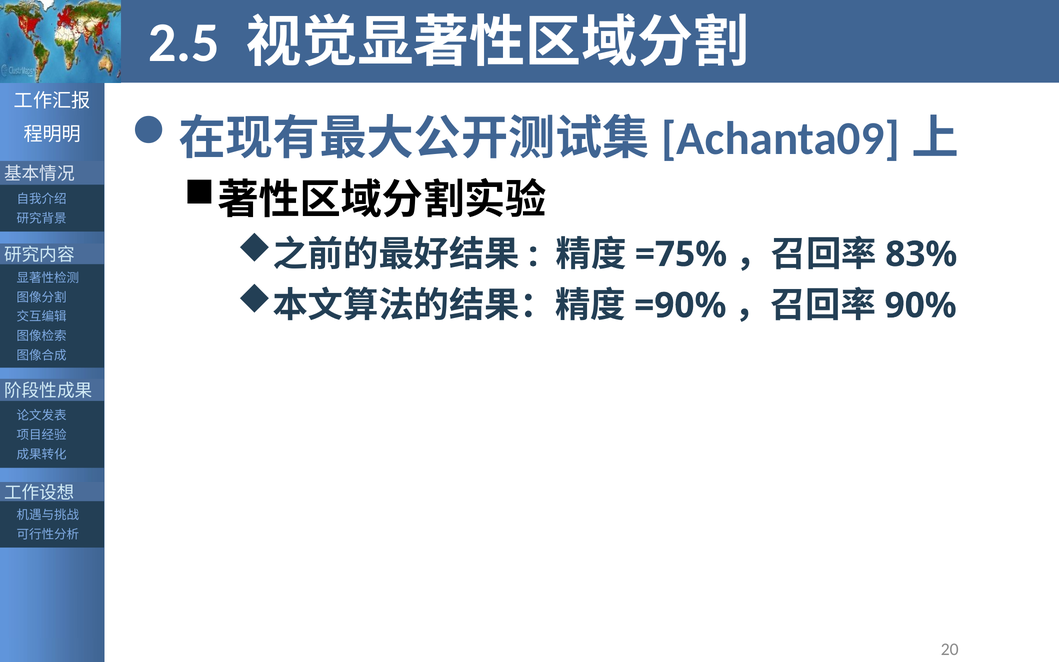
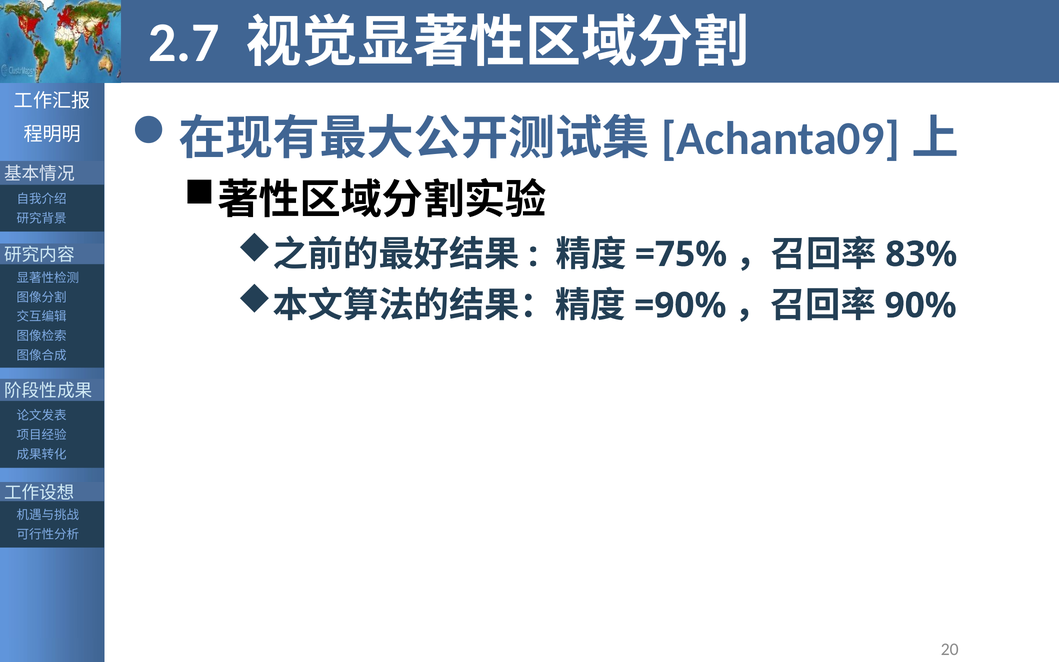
2.5: 2.5 -> 2.7 (184, 43)
